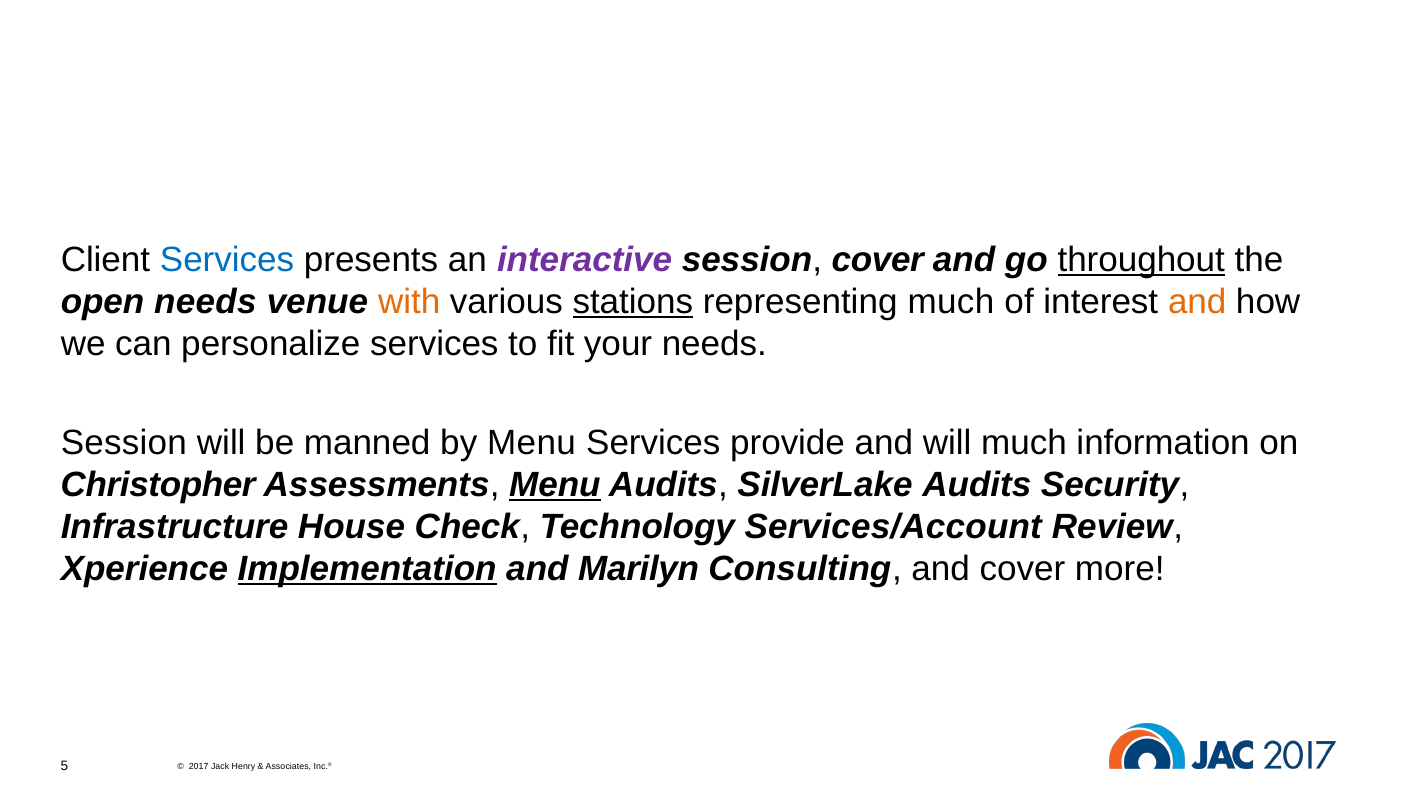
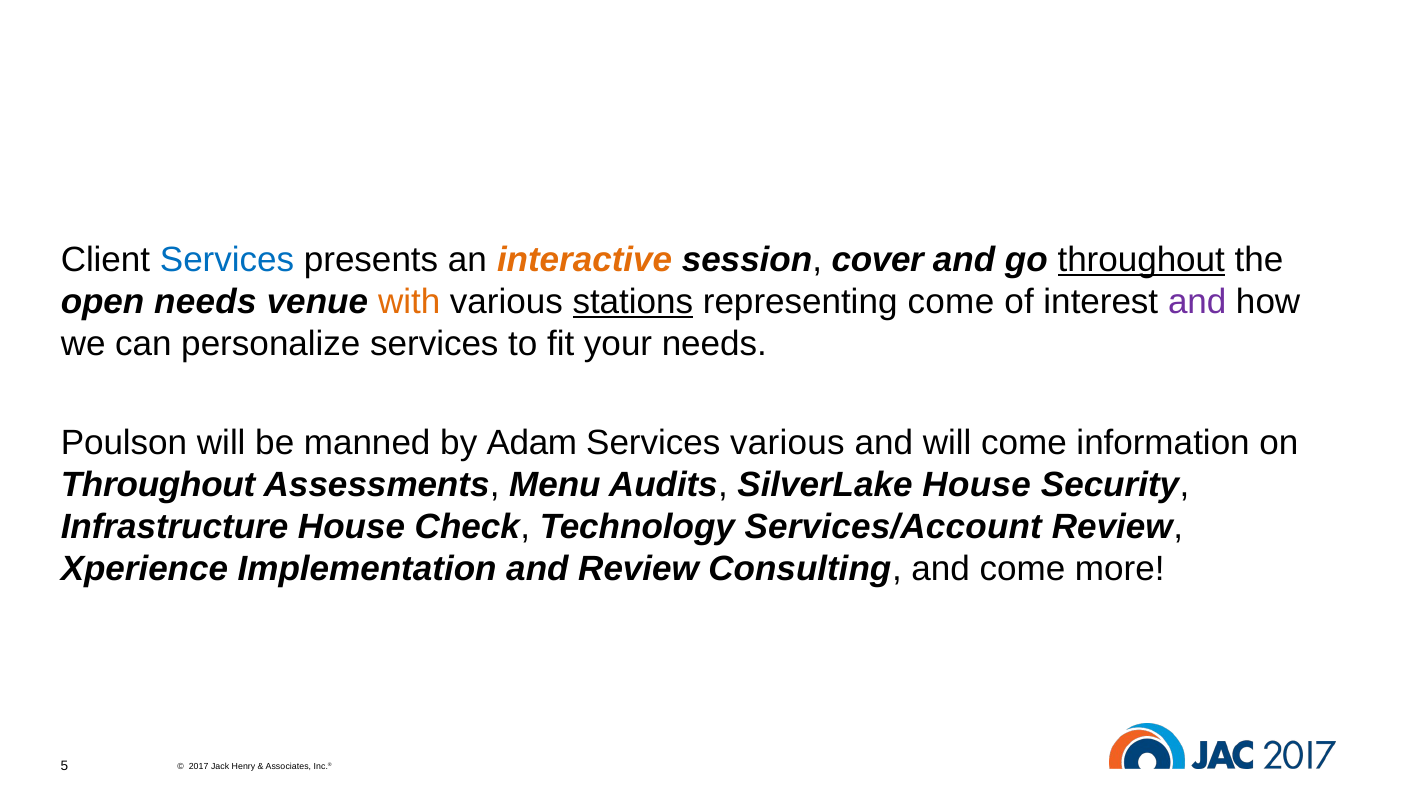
interactive colour: purple -> orange (585, 260)
representing much: much -> come (951, 302)
and colour: orange -> purple (1197, 302)
Session: Session -> Poulson (124, 442)
by Menu: Menu -> Adam (532, 442)
Services provide: provide -> various (787, 442)
will much: much -> come (1024, 442)
Christopher: Christopher -> Throughout (158, 484)
Menu underline: present -> none (555, 484)
SilverLake Audits: Audits -> House (977, 484)
Implementation underline: present -> none (367, 568)
and Marilyn: Marilyn -> Review (639, 568)
and cover: cover -> come (1022, 568)
